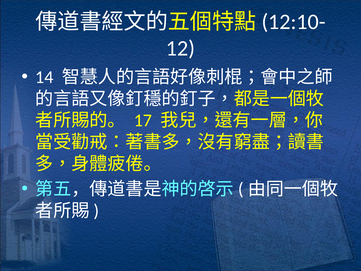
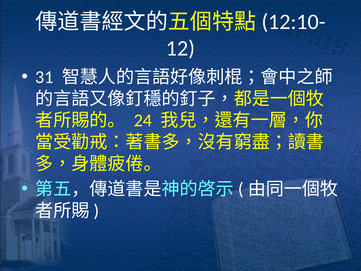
14: 14 -> 31 (44, 77)
17: 17 -> 24 (143, 120)
